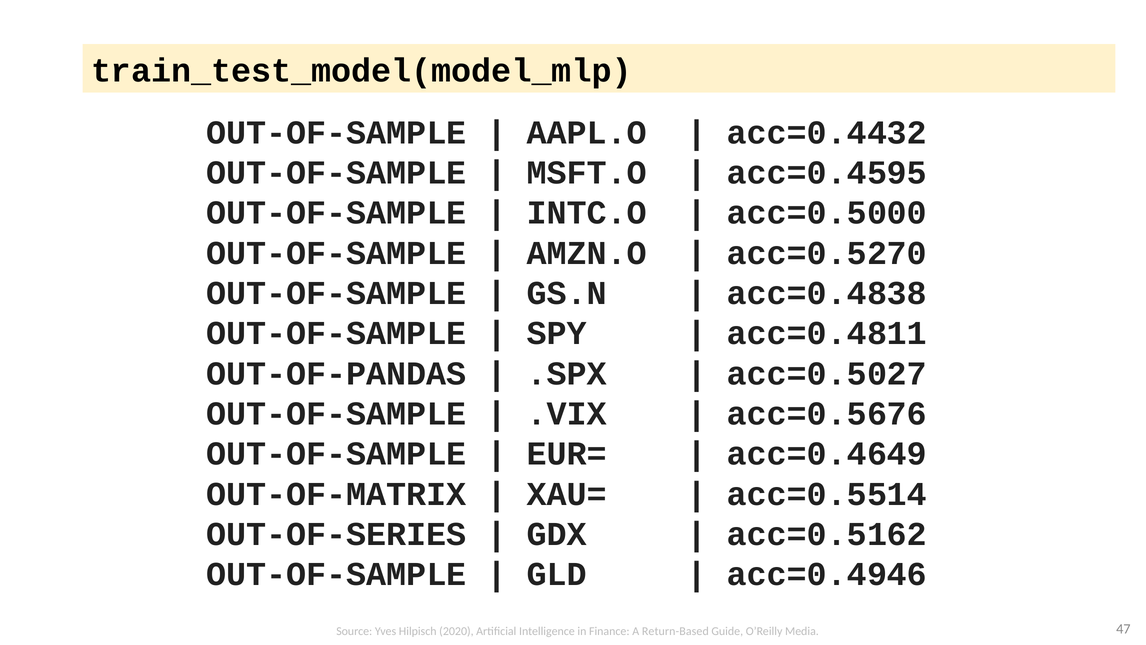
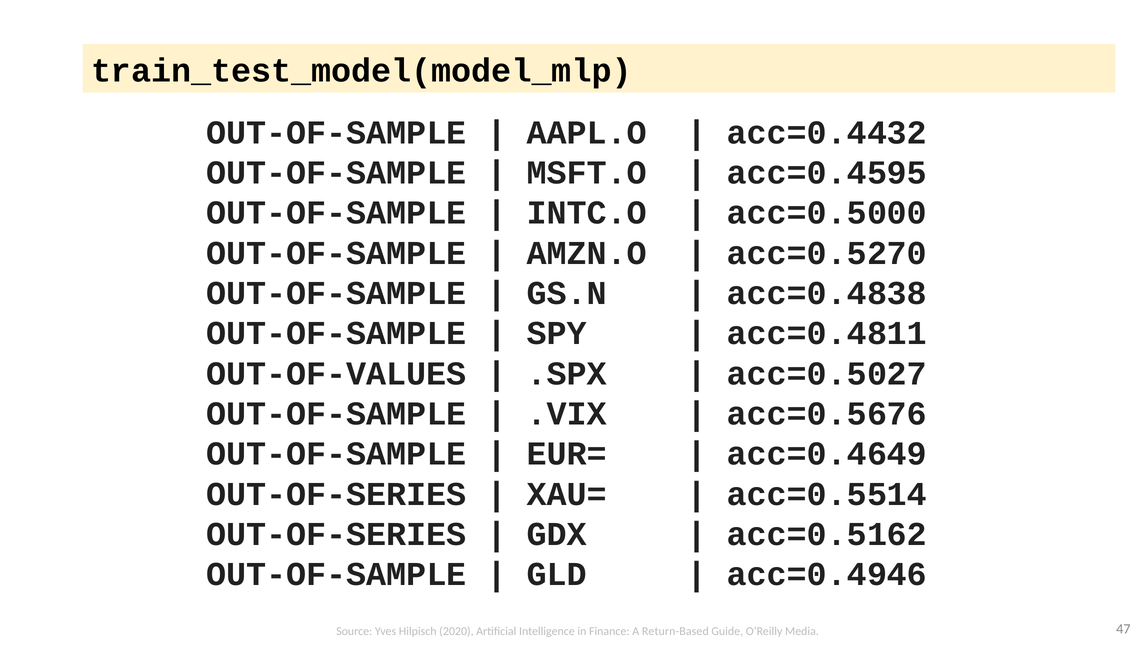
OUT-OF-PANDAS: OUT-OF-PANDAS -> OUT-OF-VALUES (336, 373)
OUT-OF-MATRIX: OUT-OF-MATRIX -> OUT-OF-SERIES (336, 494)
